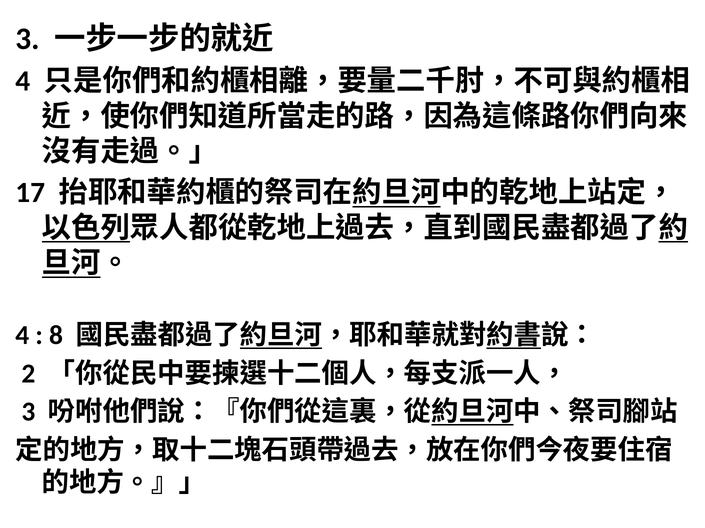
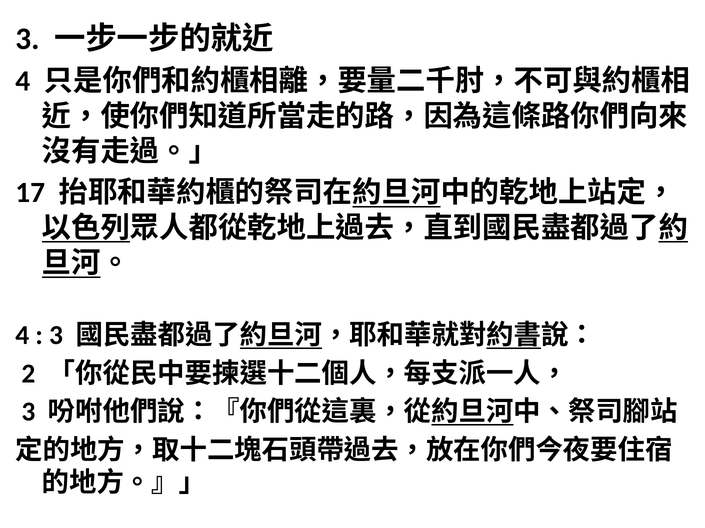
8: 8 -> 3 (56, 336)
